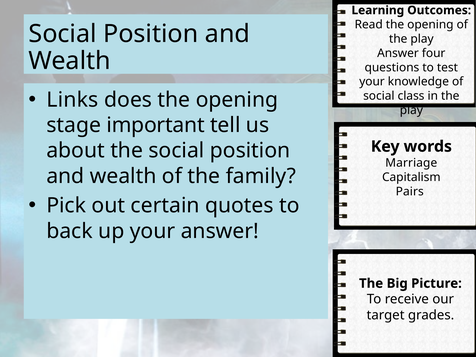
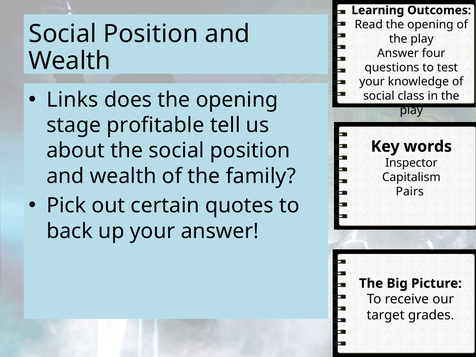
important: important -> profitable (155, 125)
Marriage: Marriage -> Inspector (411, 163)
